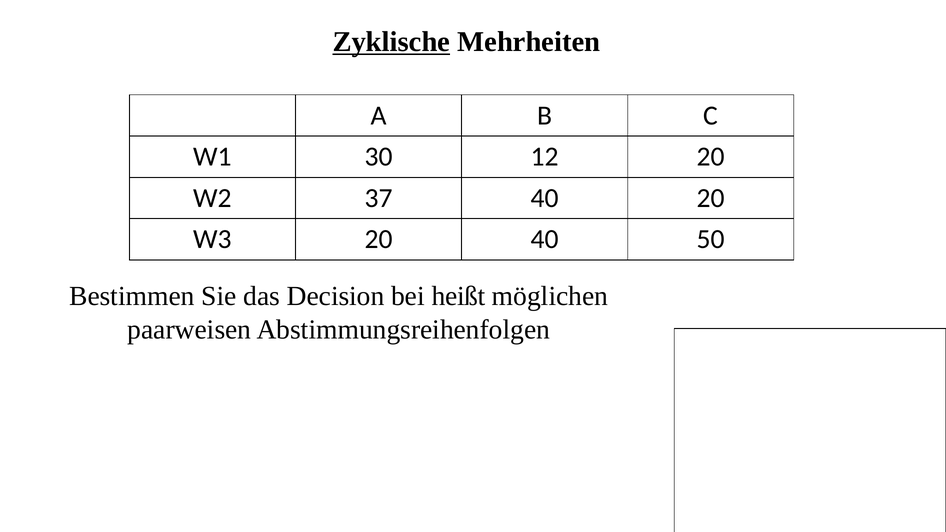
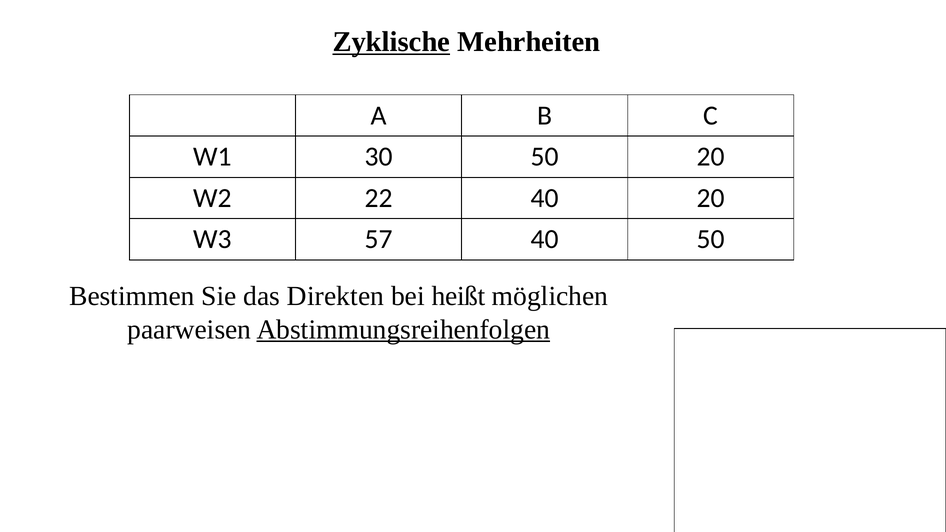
30 12: 12 -> 50 (545, 157)
37: 37 -> 22 (379, 198)
W3 20: 20 -> 57 (379, 239)
Decision: Decision -> Direkten (336, 296)
Abstimmungsreihenfolgen underline: none -> present (403, 330)
